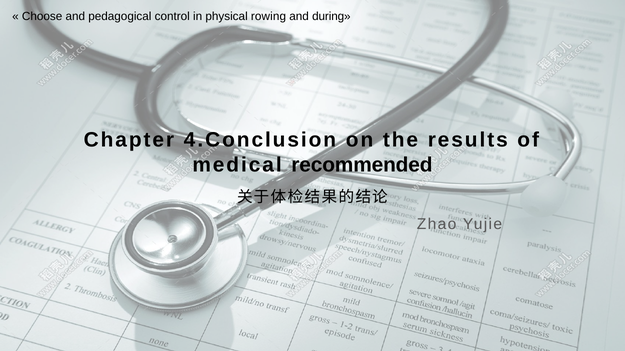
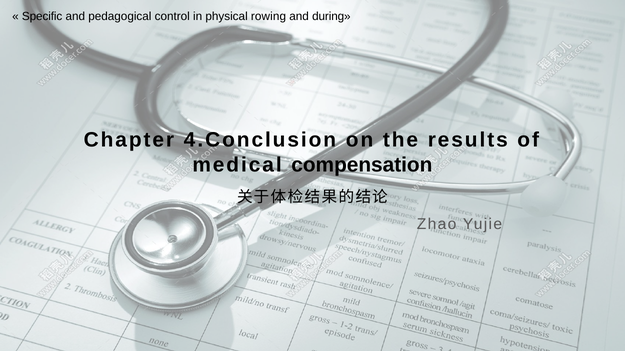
Choose: Choose -> Specific (42, 16)
recommended: recommended -> compensation (362, 165)
